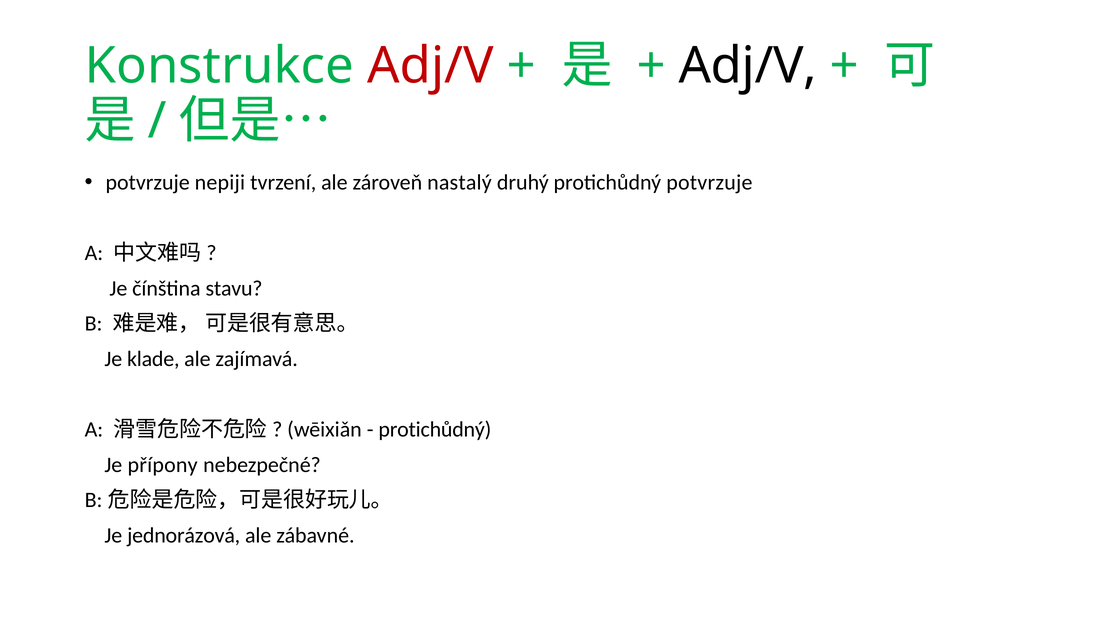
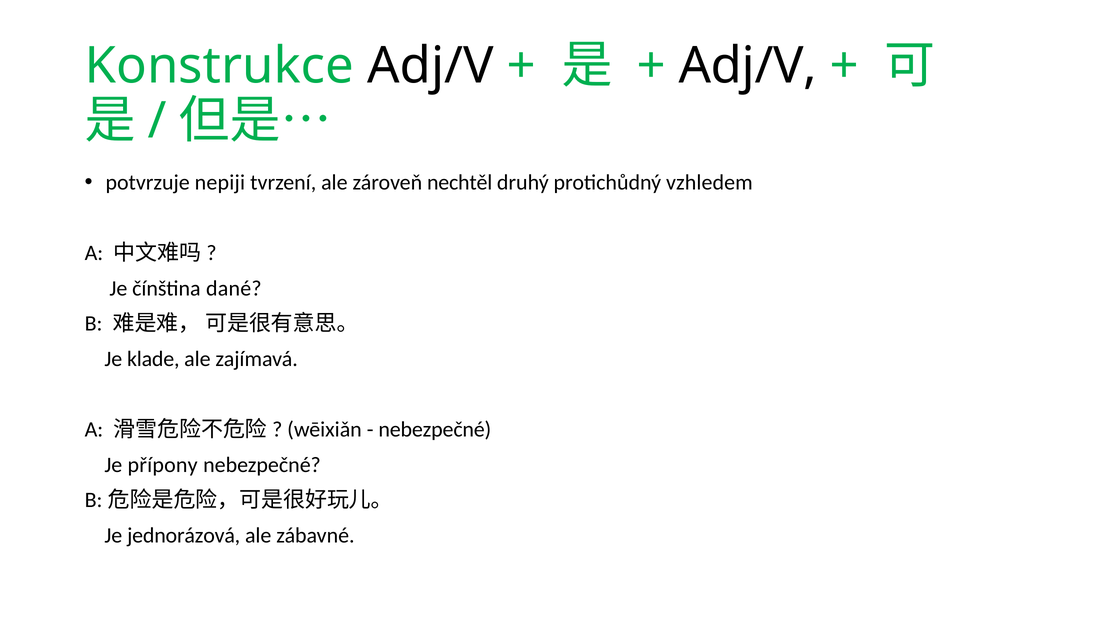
Adj/V colour: red -> black (430, 66)
nastalý: nastalý -> nechtěl (460, 182)
protichůdný potvrzuje: potvrzuje -> vzhledem (709, 182)
stavu: stavu -> dané (234, 288)
protichůdný: protichůdný -> nebezpečné (435, 430)
